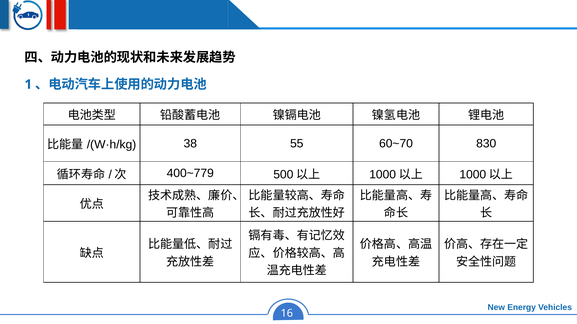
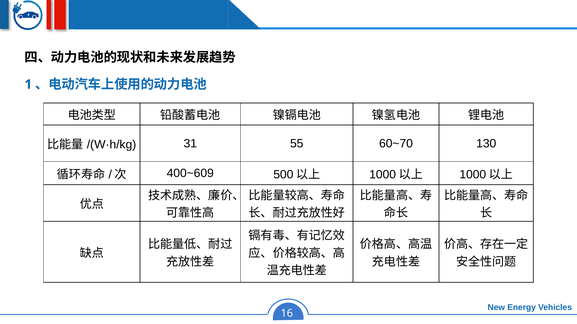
38: 38 -> 31 (190, 144)
830: 830 -> 130 (486, 144)
400~779: 400~779 -> 400~609 (190, 174)
